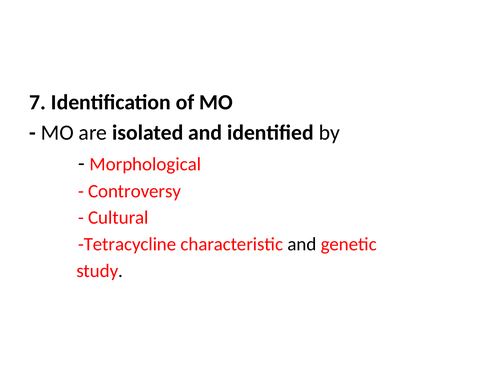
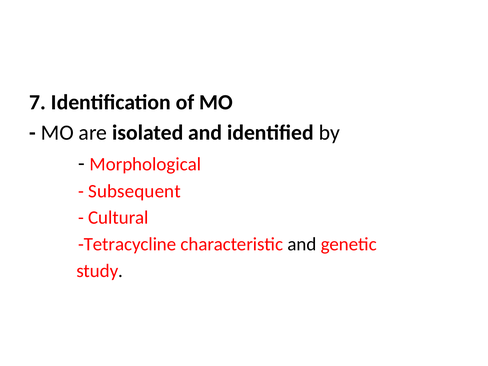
Controversy: Controversy -> Subsequent (134, 191)
